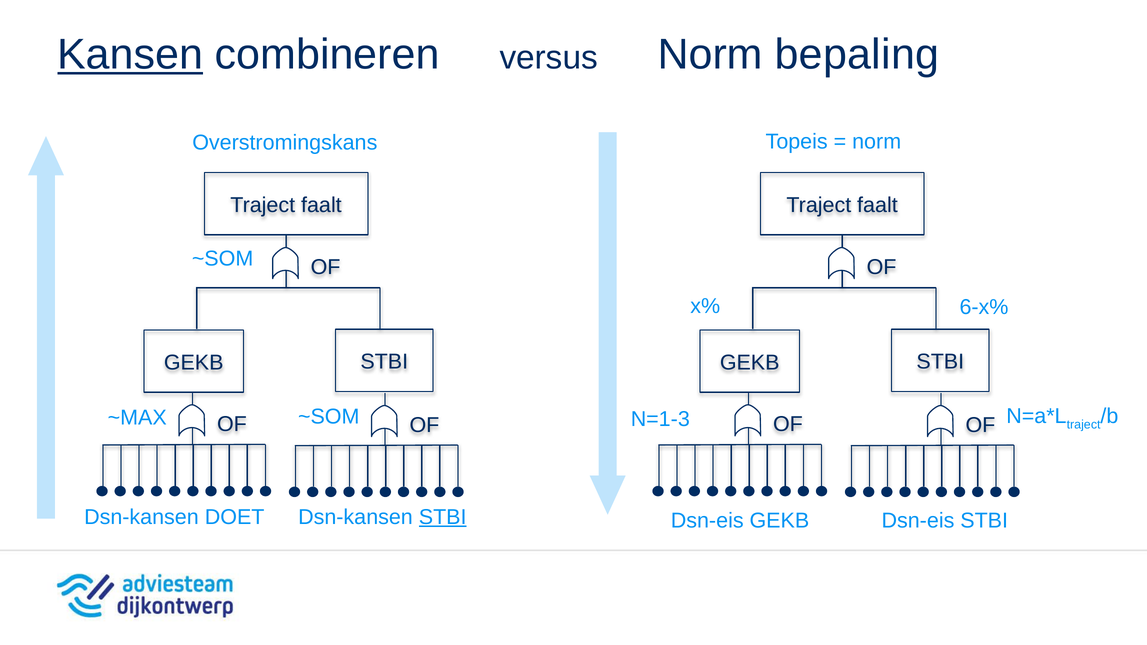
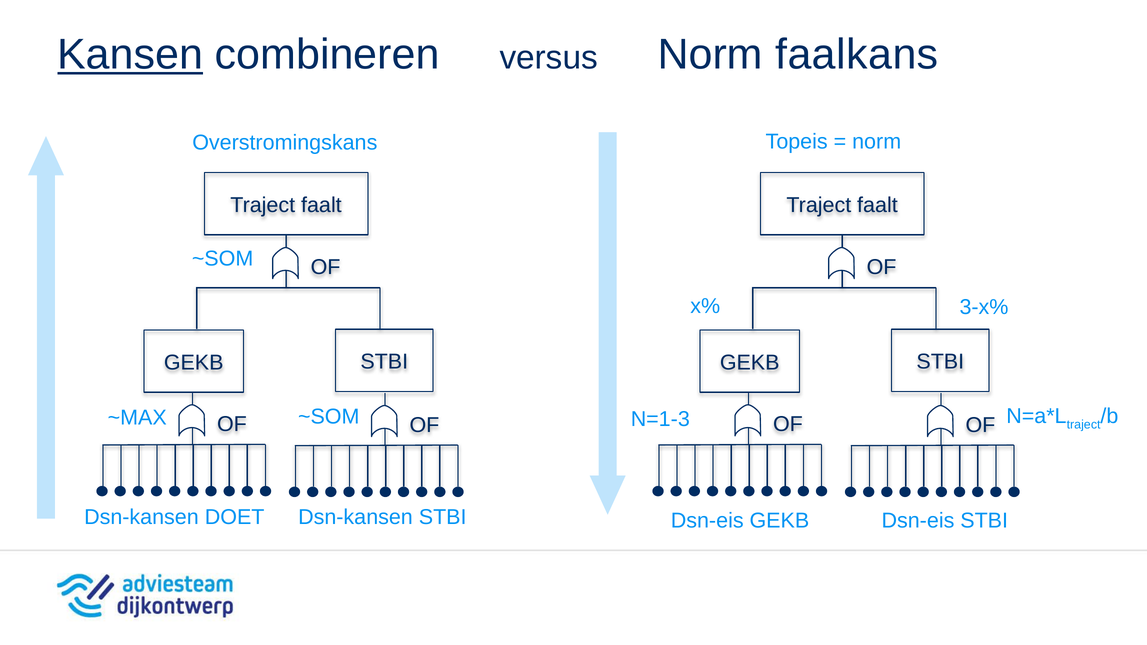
bepaling: bepaling -> faalkans (857, 55)
6-x%: 6-x% -> 3-x% (984, 307)
STBI underline: present -> none (443, 517)
